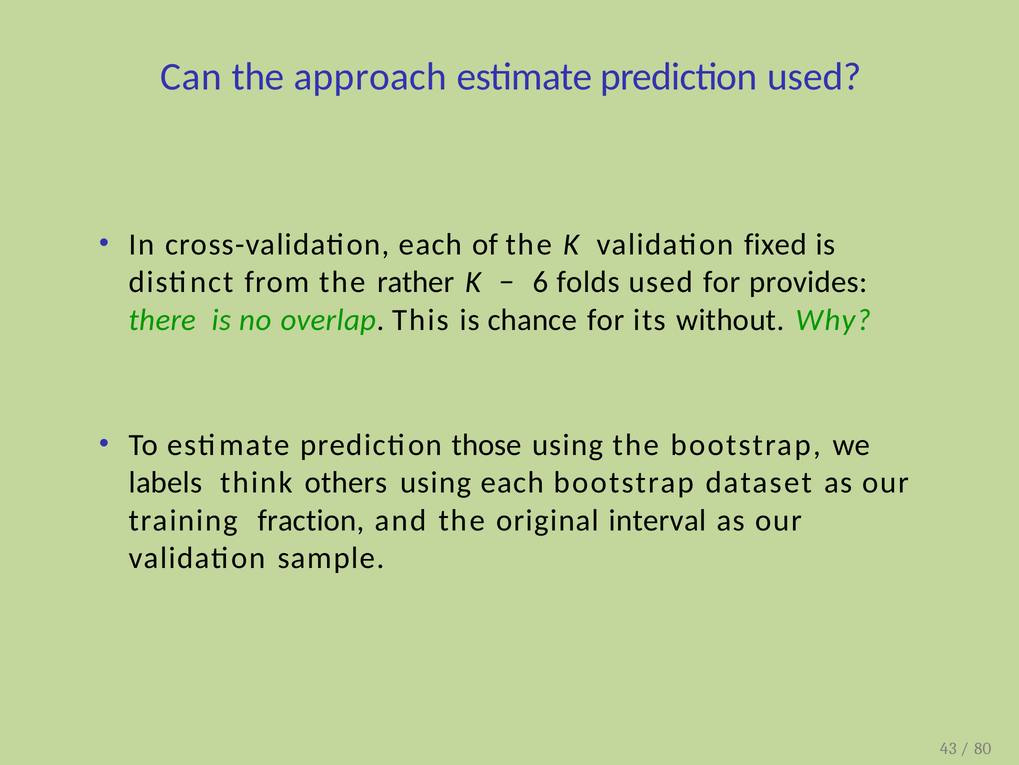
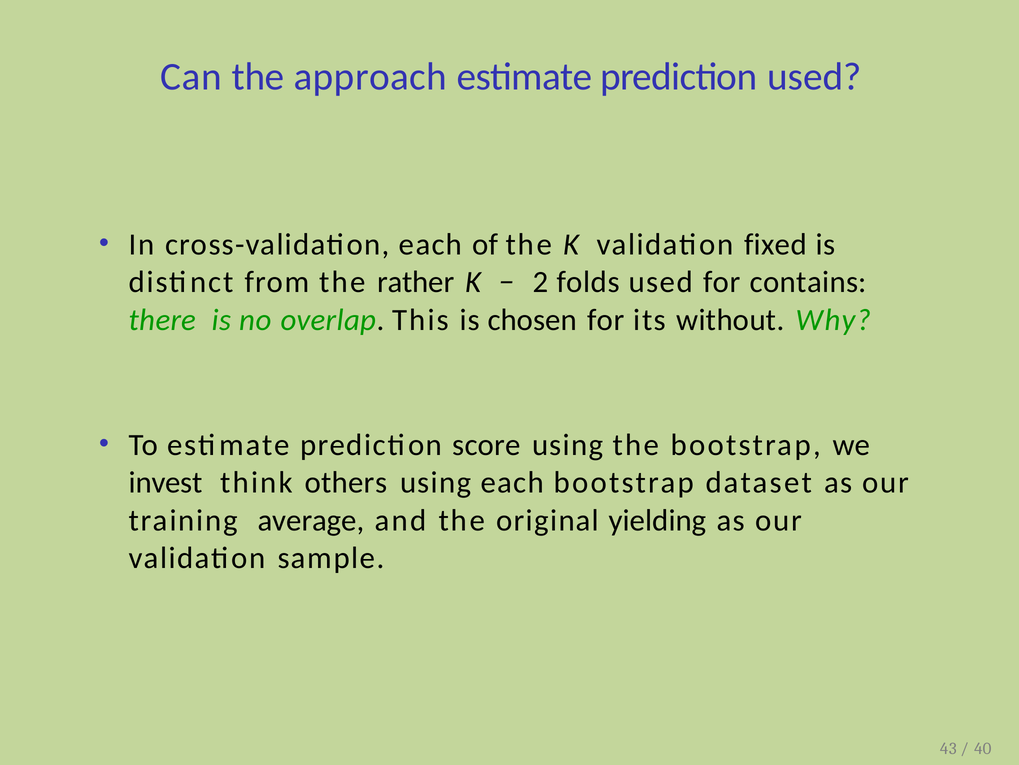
6: 6 -> 2 (540, 282)
provides: provides -> contains (808, 282)
chance: chance -> chosen (532, 320)
those: those -> score (486, 445)
labels: labels -> invest (166, 483)
fraction: fraction -> average (311, 520)
interval: interval -> yielding (658, 520)
80: 80 -> 40 (983, 749)
